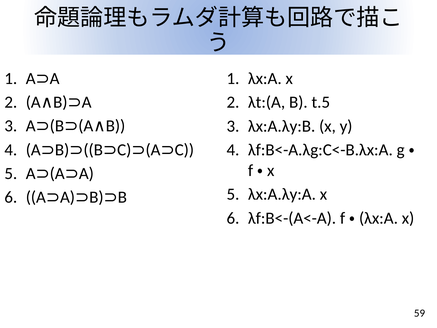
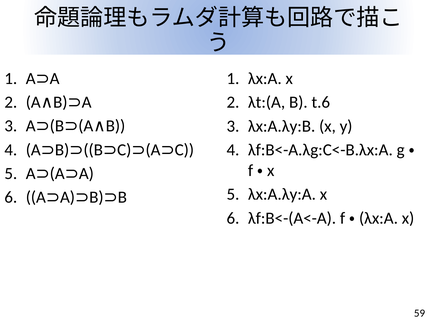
t.5: t.5 -> t.6 (321, 102)
